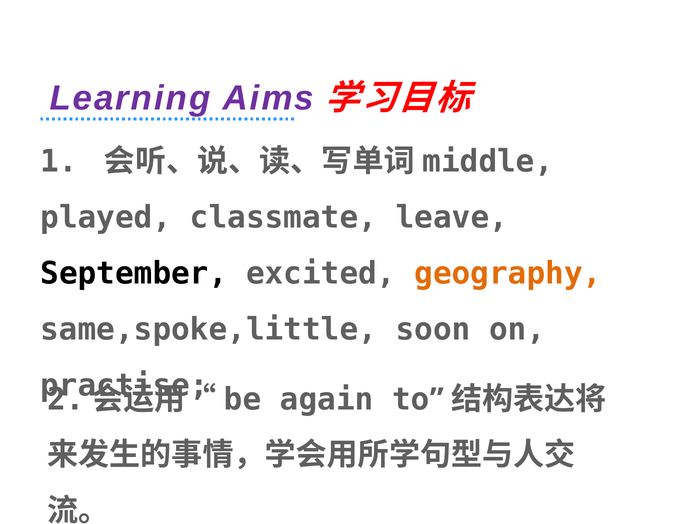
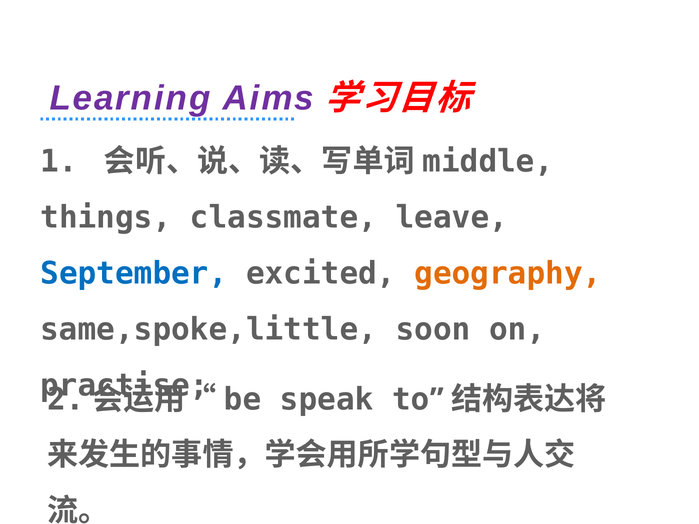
played: played -> things (106, 218)
September colour: black -> blue (134, 274)
again: again -> speak (327, 400)
